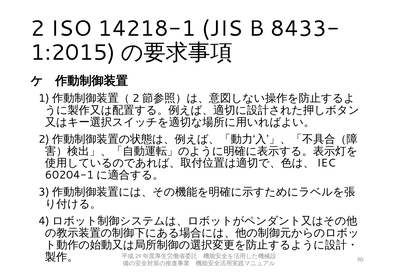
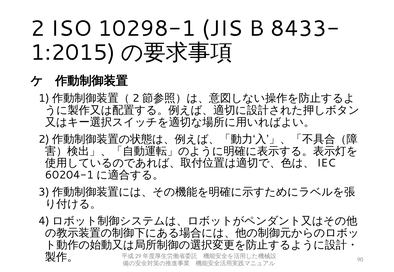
14218-1: 14218-1 -> 10298-1 (147, 29)
